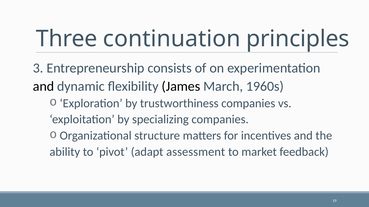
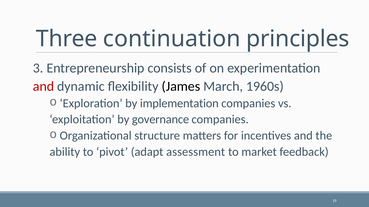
and colour: black -> red (44, 86)
trustworthiness: trustworthiness -> implementation (179, 103)
specializing: specializing -> governance (160, 120)
